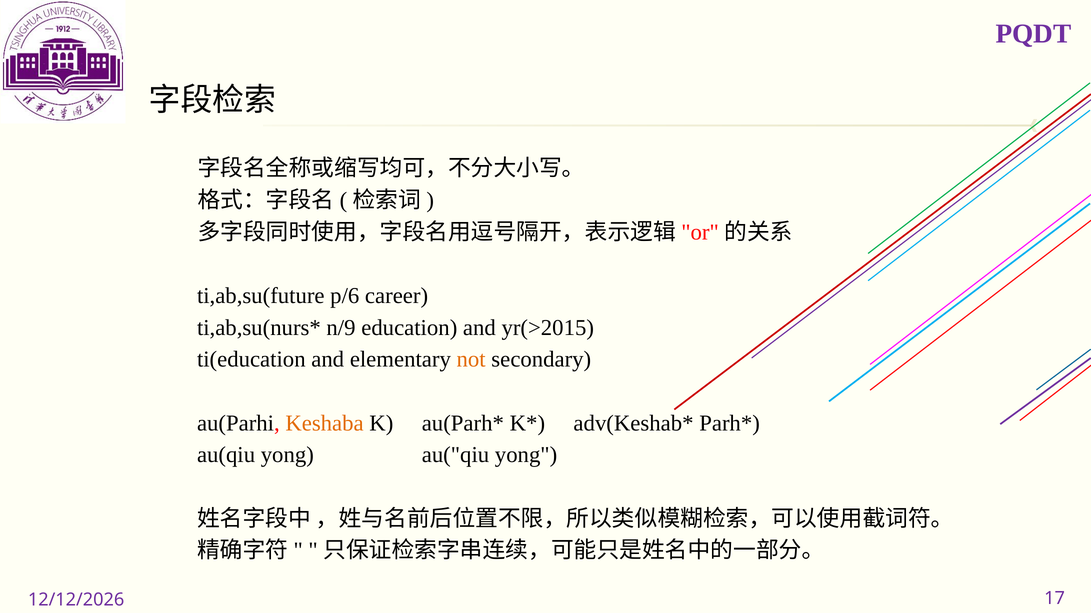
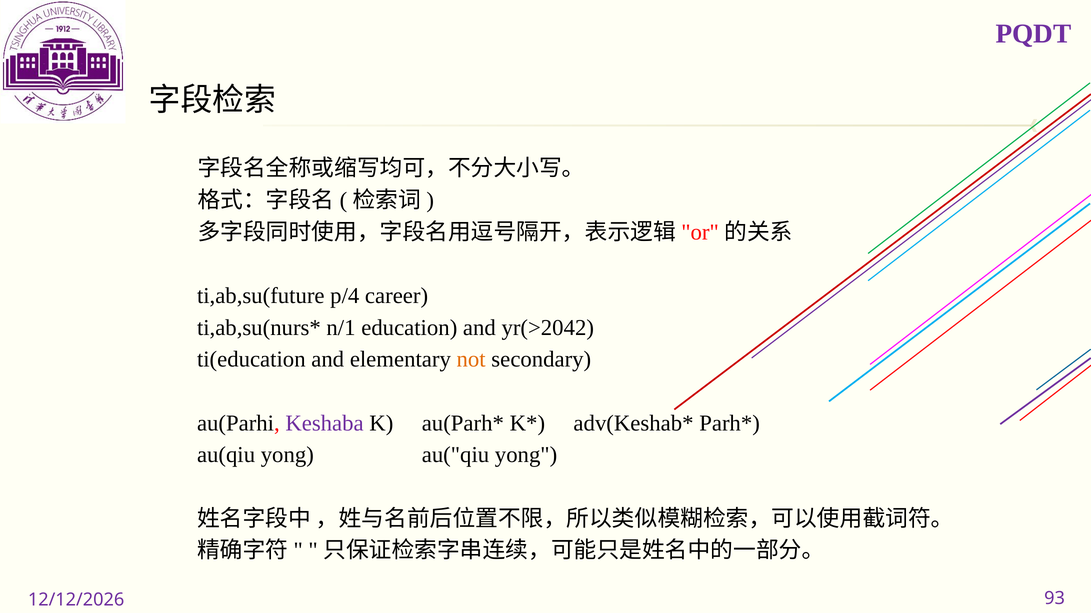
p/6: p/6 -> p/4 (345, 296)
n/9: n/9 -> n/1 (341, 328)
yr(>2015: yr(>2015 -> yr(>2042 (548, 328)
Keshaba colour: orange -> purple (325, 424)
17: 17 -> 93 (1055, 599)
